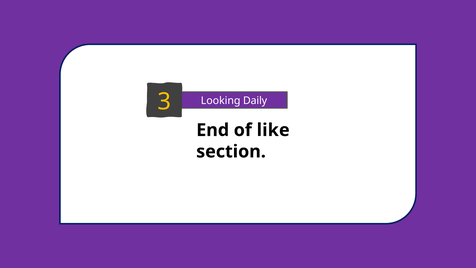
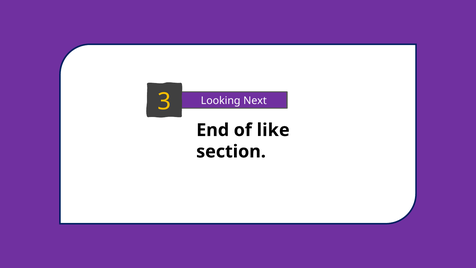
Daily: Daily -> Next (255, 101)
